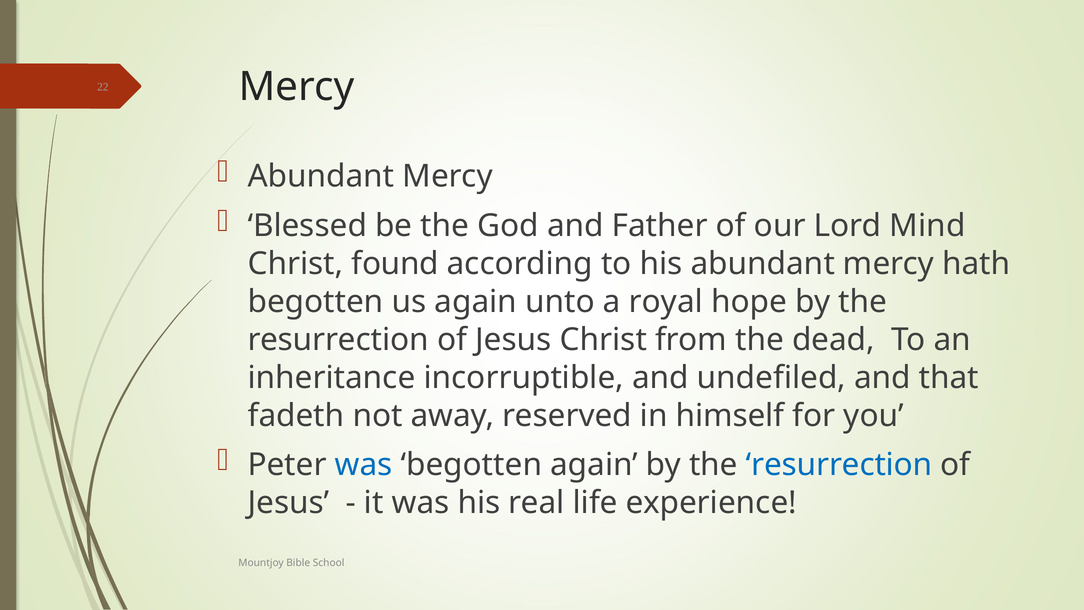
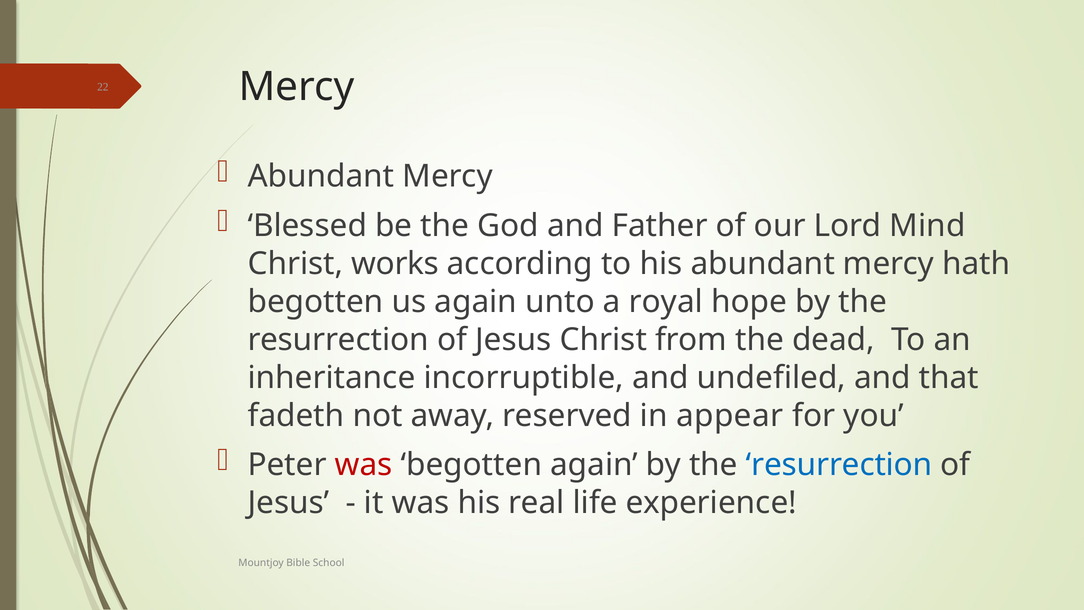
found: found -> works (395, 264)
himself: himself -> appear (730, 415)
was colour: blue -> red (364, 465)
